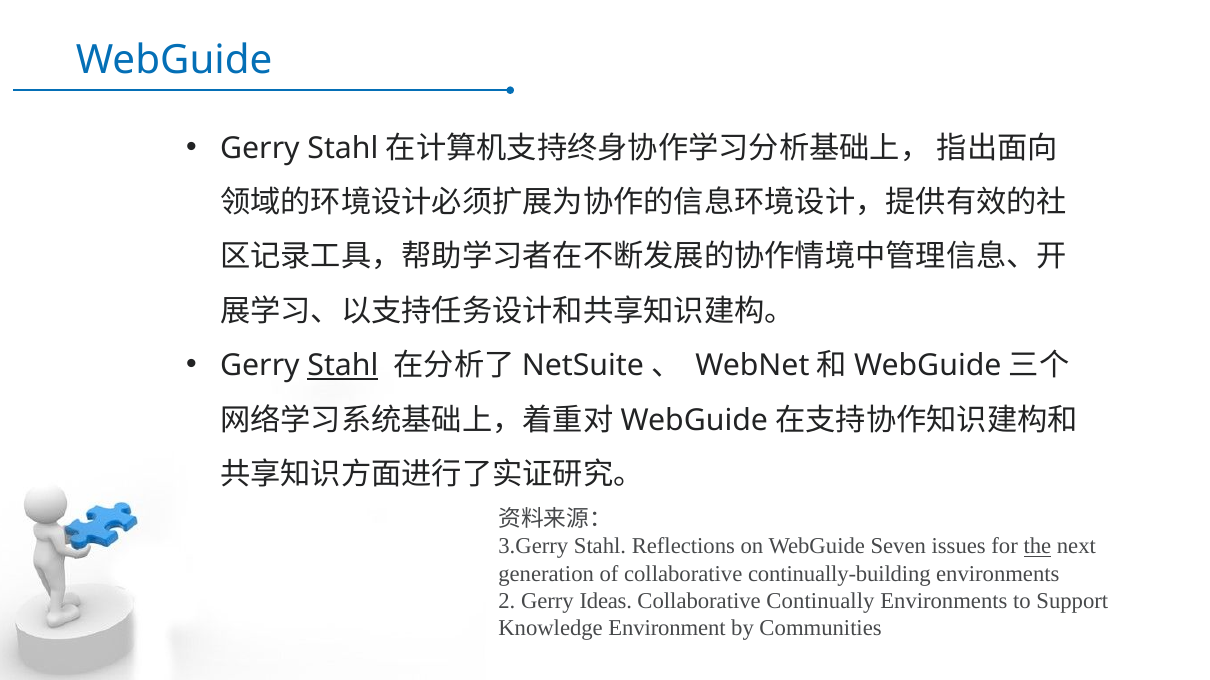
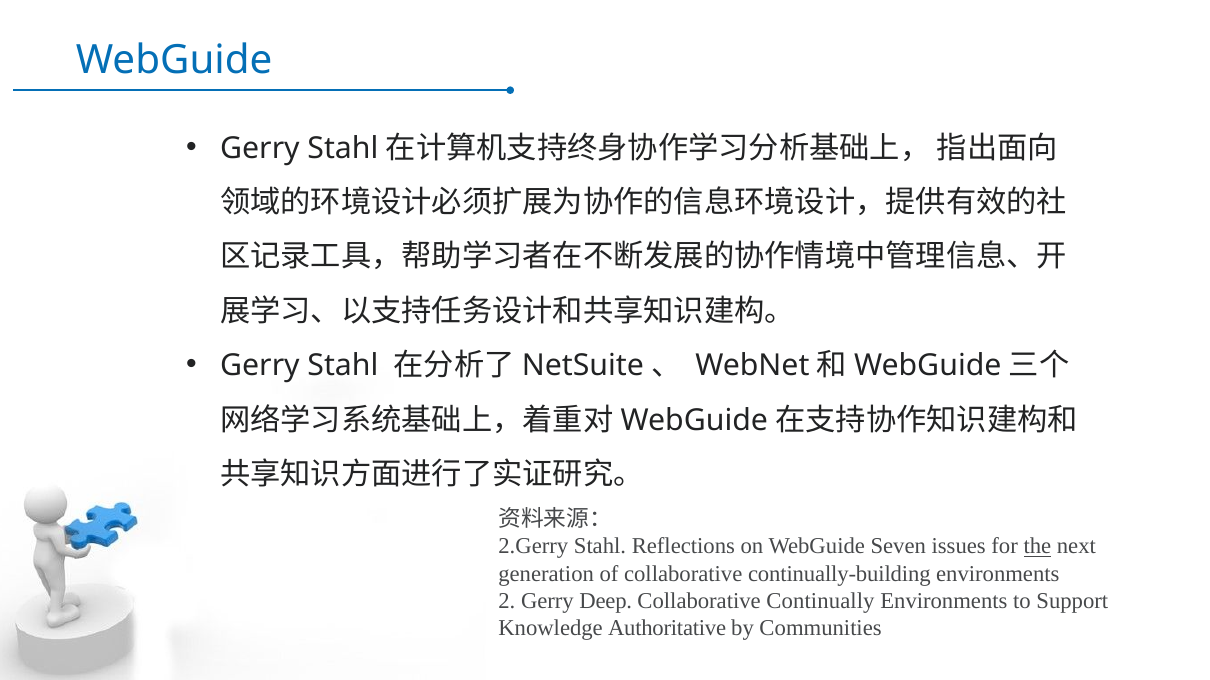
Stahl underline: present -> none (343, 366)
3.Gerry: 3.Gerry -> 2.Gerry (533, 547)
Ideas: Ideas -> Deep (606, 601)
Environment: Environment -> Authoritative (667, 629)
